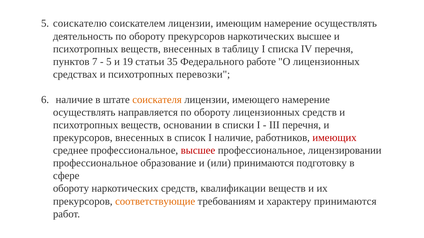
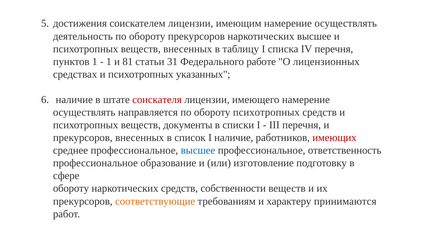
соискателю: соискателю -> достижения (80, 24)
пунктов 7: 7 -> 1 (95, 62)
5: 5 -> 1 (109, 62)
19: 19 -> 81 (128, 62)
35: 35 -> 31 (172, 62)
перевозки: перевозки -> указанных (203, 74)
соискателя colour: orange -> red (157, 100)
обороту лицензионных: лицензионных -> психотропных (266, 113)
основании: основании -> документы (188, 125)
высшее colour: red -> blue (198, 151)
лицензировании: лицензировании -> ответственность (345, 151)
или принимаются: принимаются -> изготовление (264, 163)
квалификации: квалификации -> собственности (233, 189)
